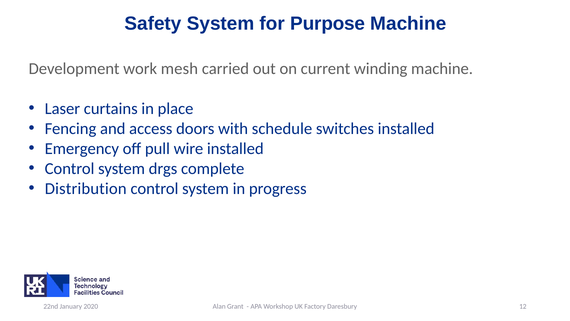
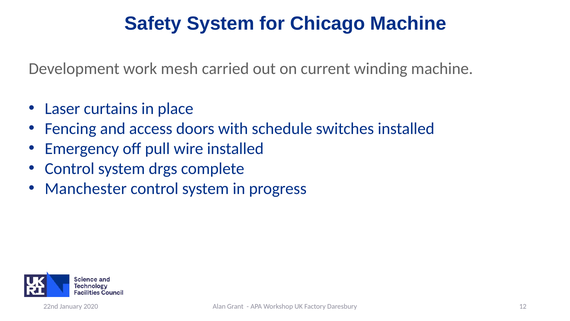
Purpose: Purpose -> Chicago (328, 24)
Distribution: Distribution -> Manchester (86, 188)
